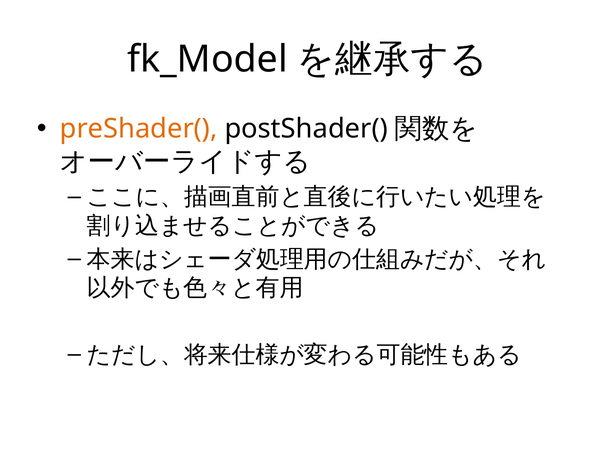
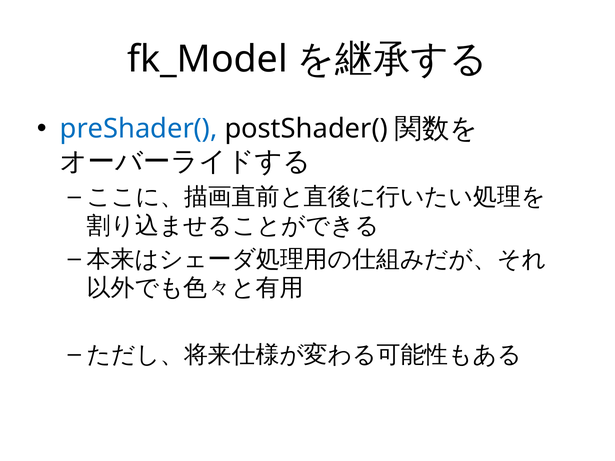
preShader( colour: orange -> blue (139, 129)
